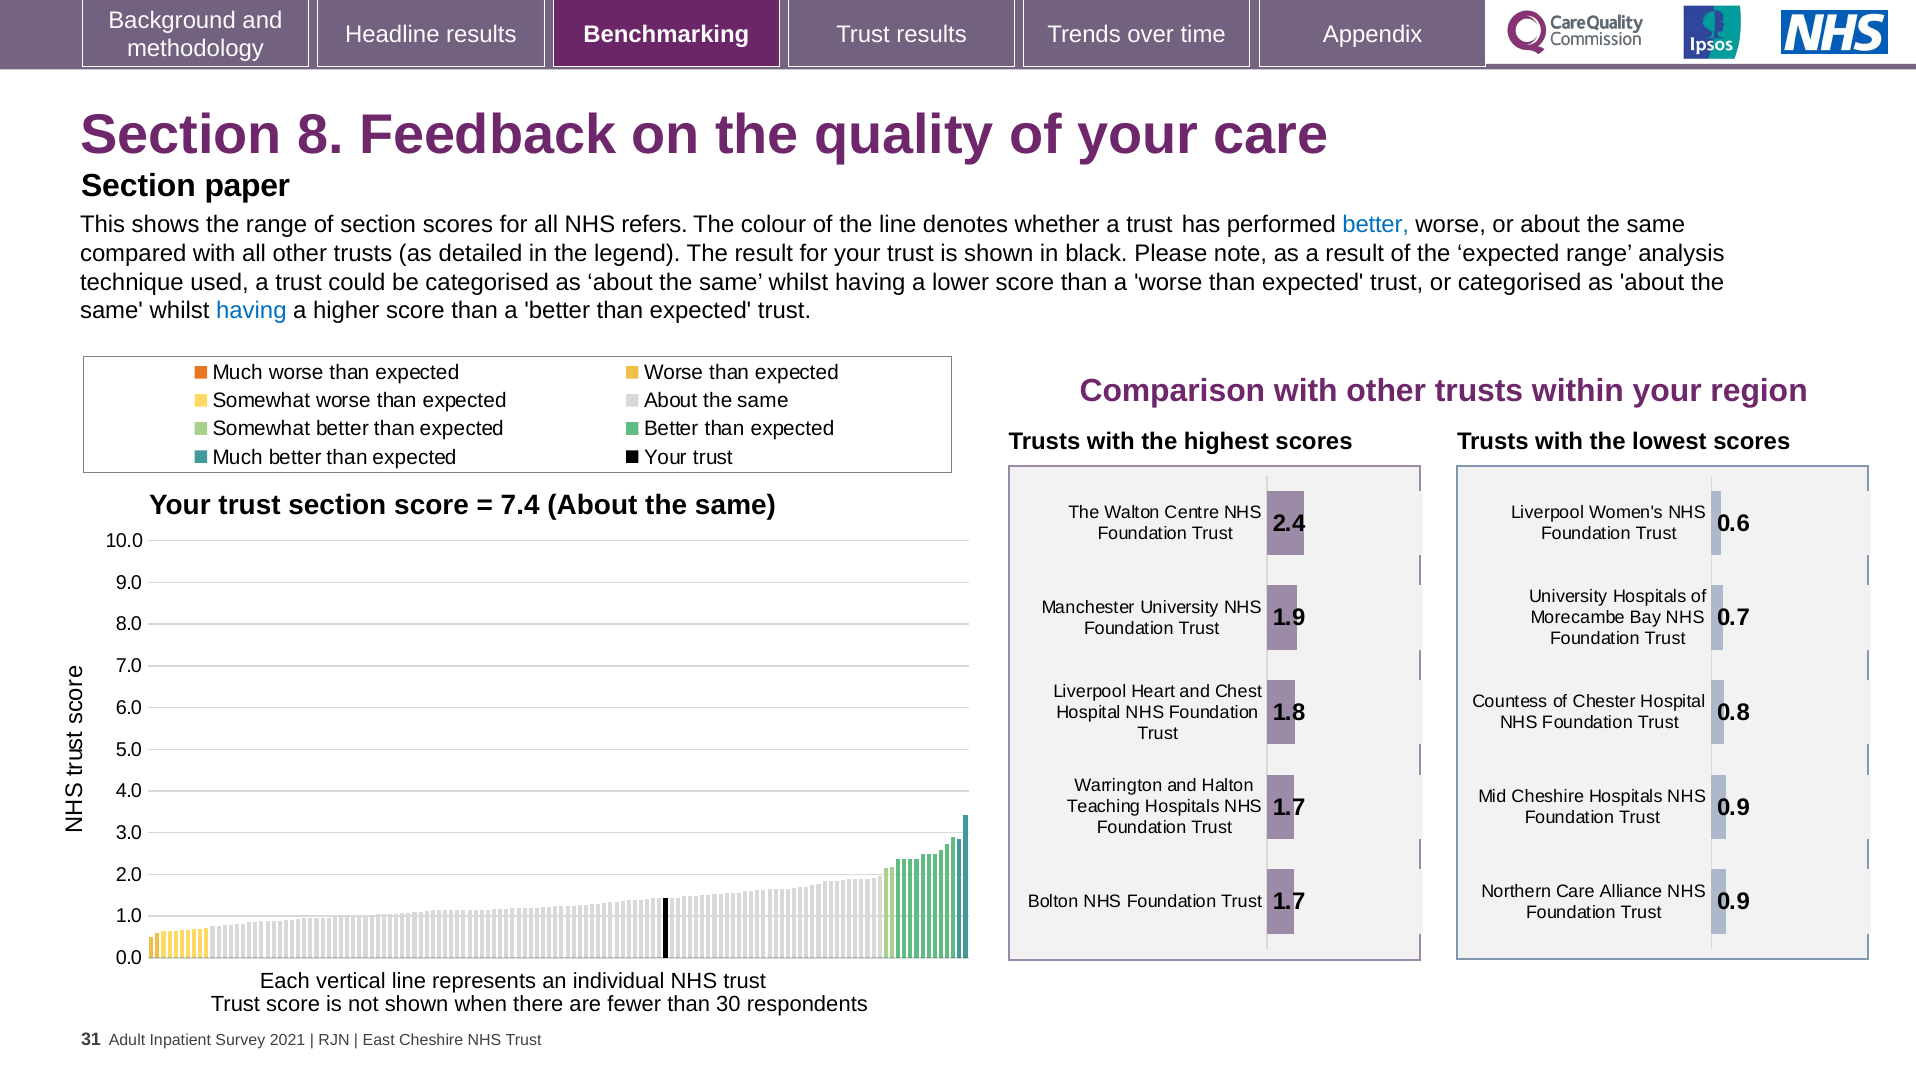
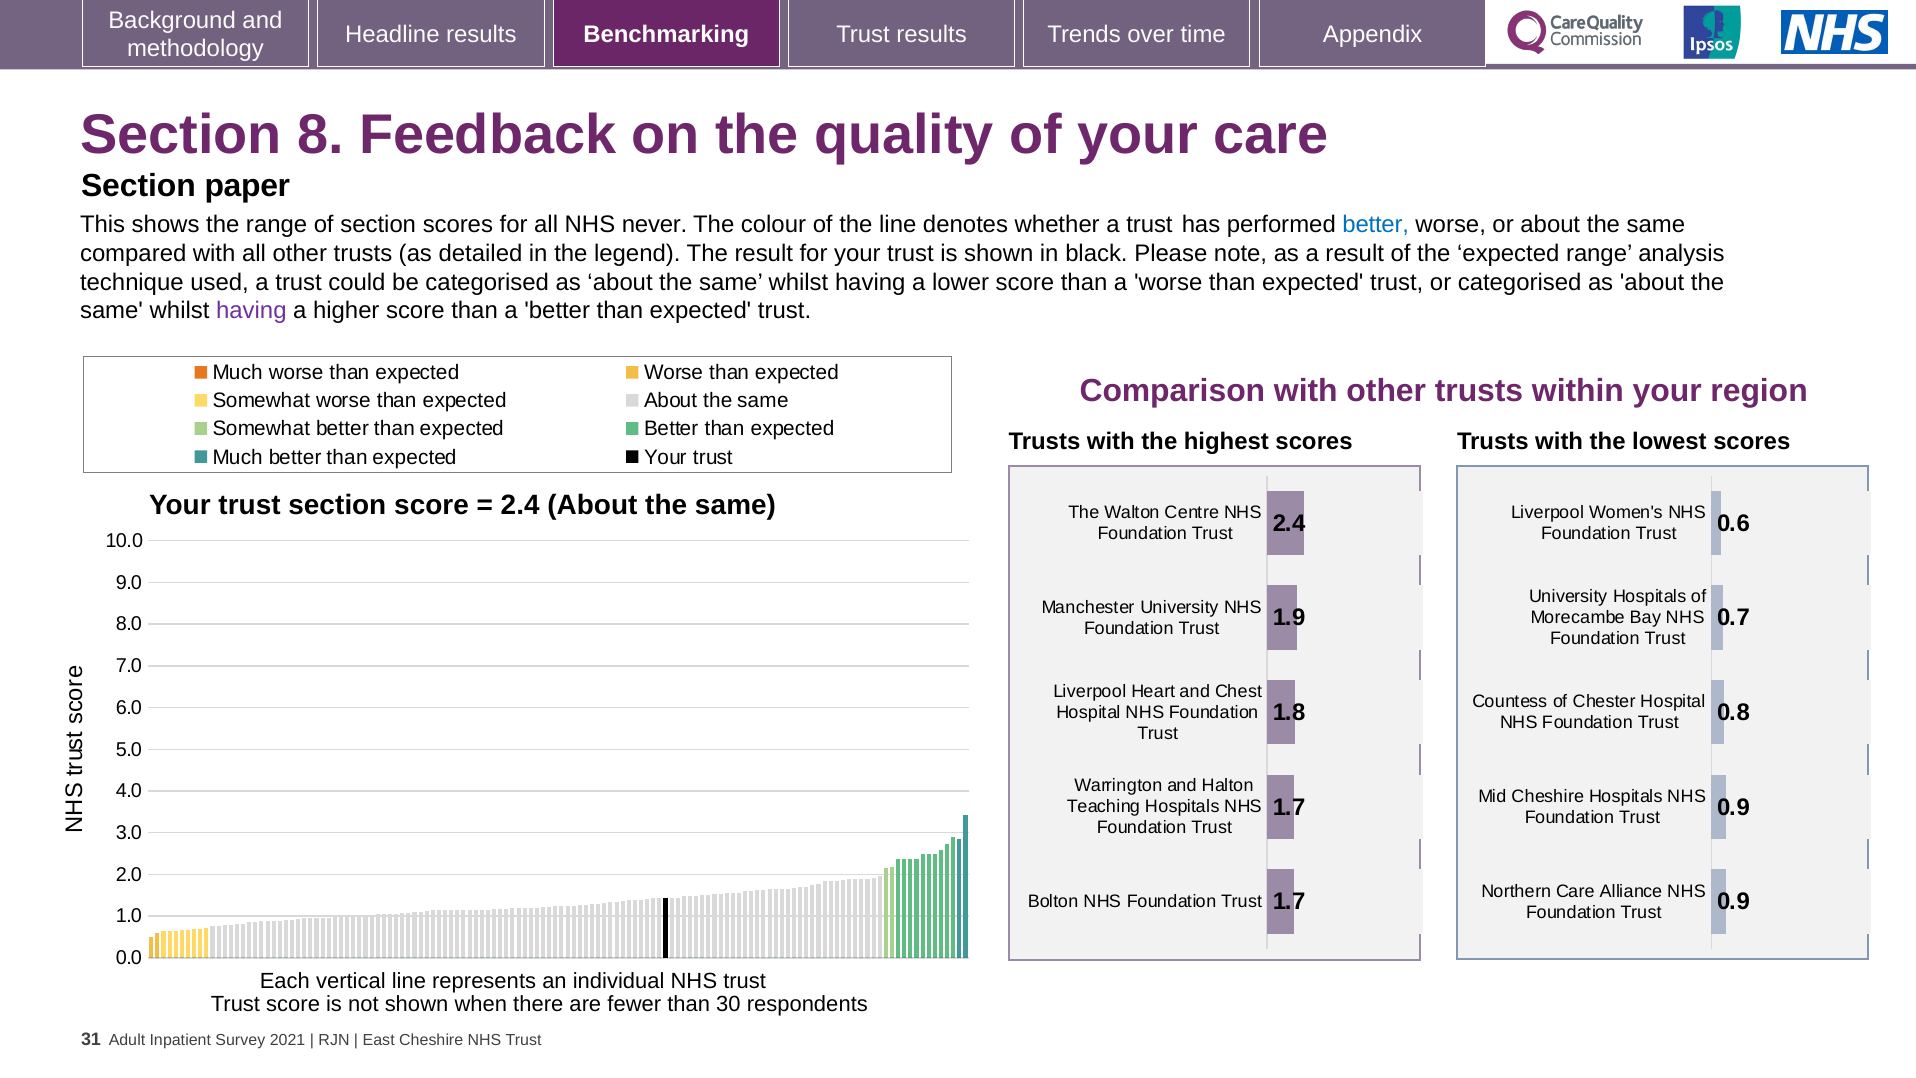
refers: refers -> never (655, 225)
having colour: blue -> purple (251, 311)
7.4: 7.4 -> 2.4 (520, 505)
